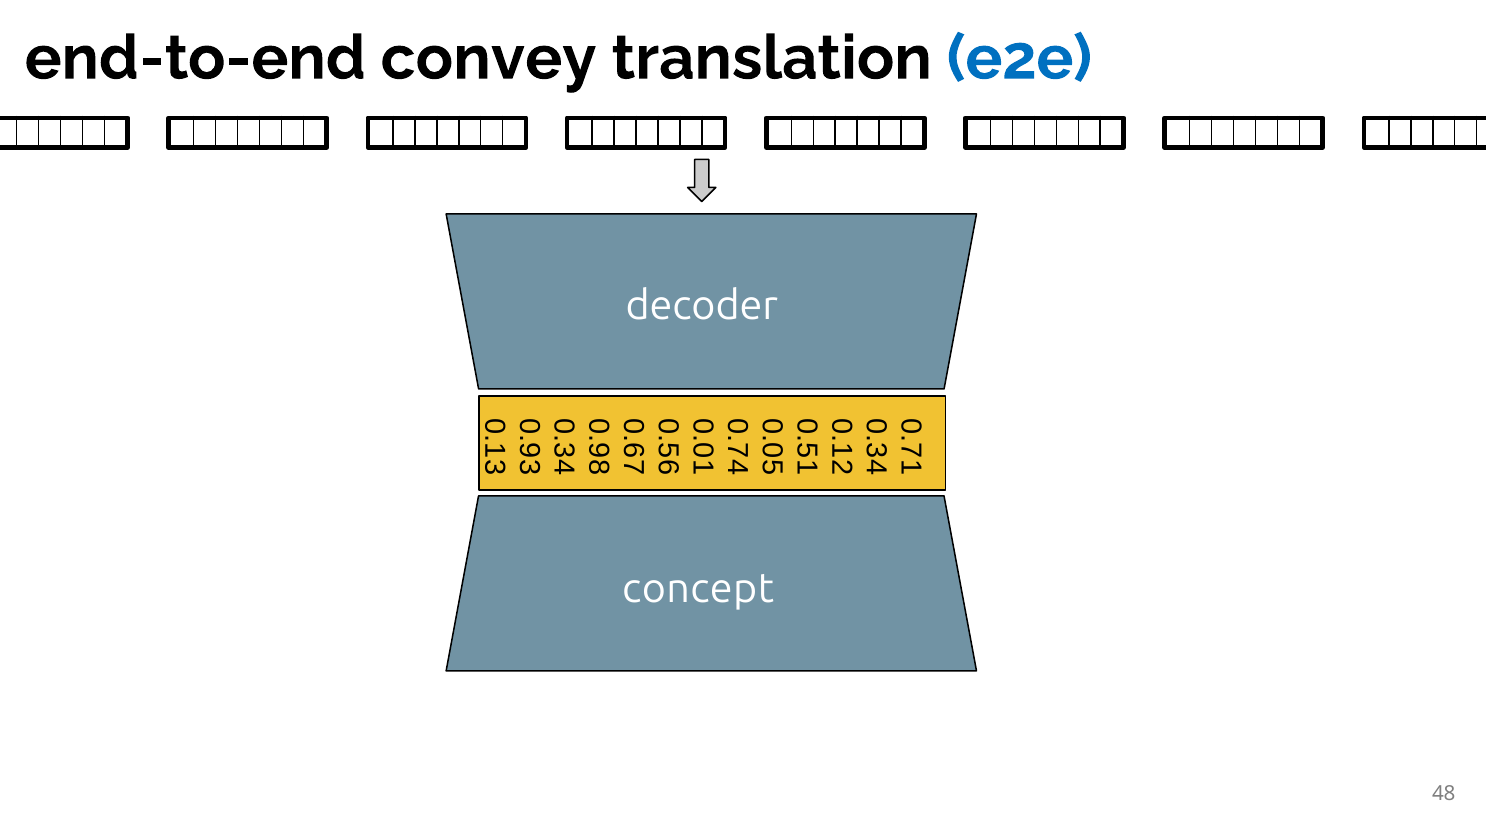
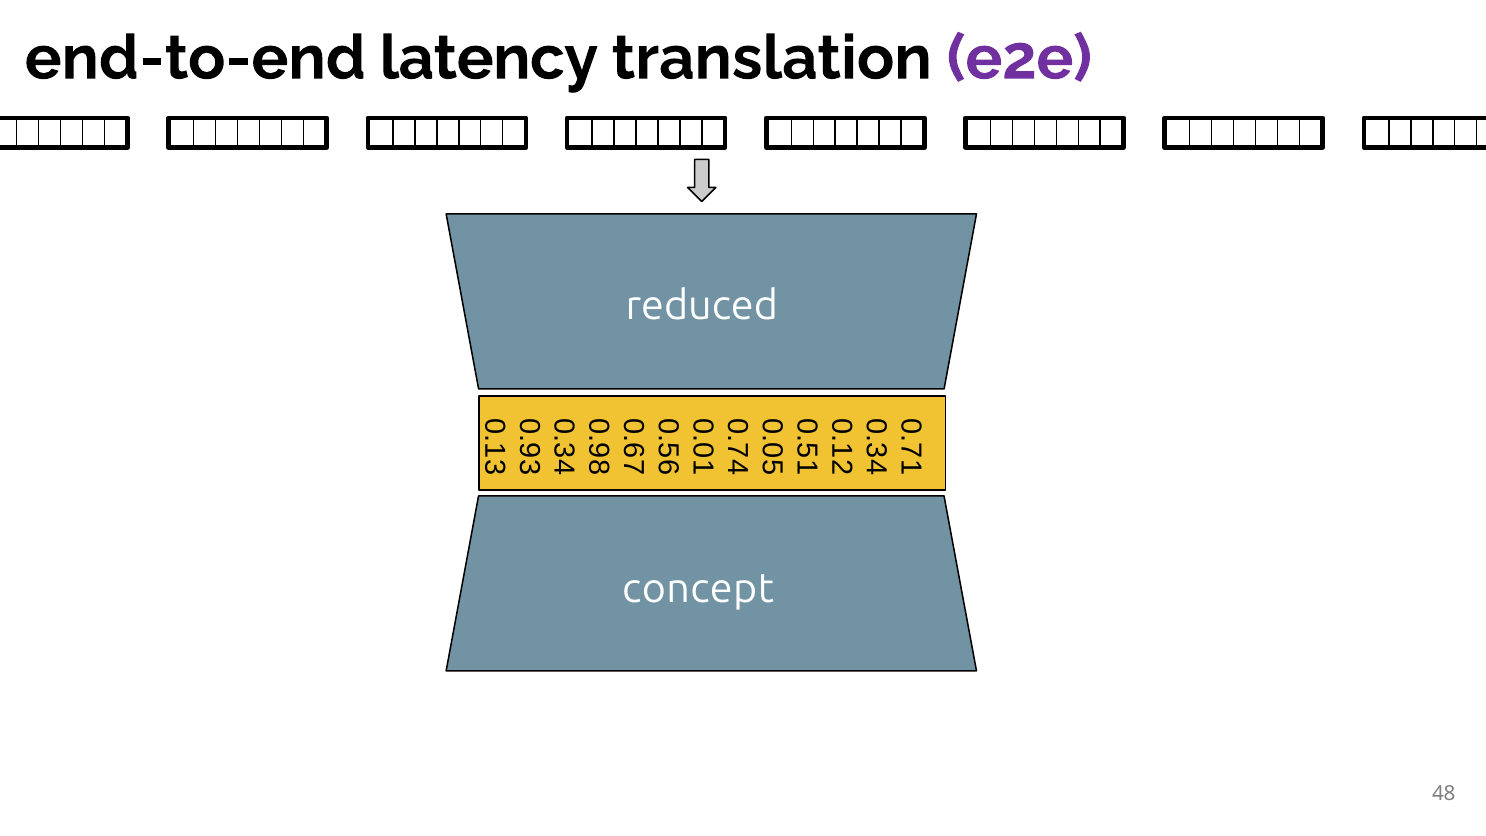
convey: convey -> latency (489, 58)
e2e colour: blue -> purple (1019, 58)
decoder: decoder -> reduced (702, 305)
